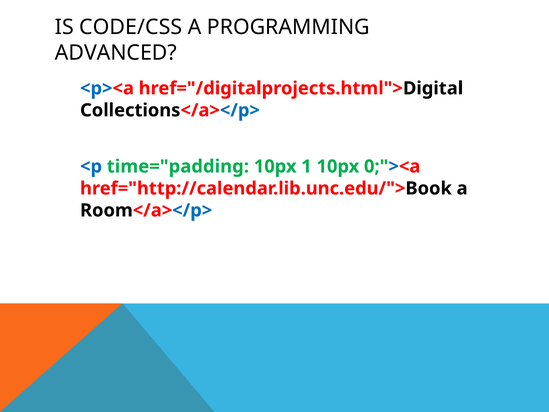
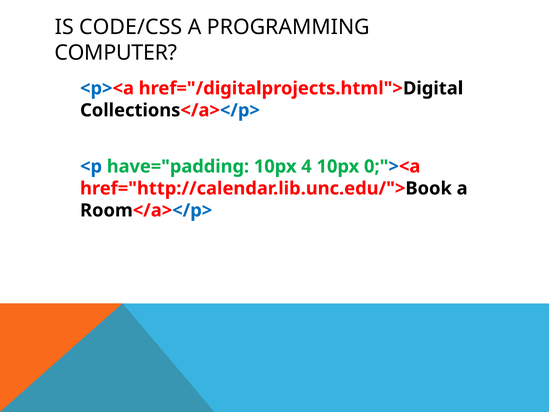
ADVANCED: ADVANCED -> COMPUTER (116, 53)
time="padding: time="padding -> have="padding (178, 166)
1: 1 -> 4 (306, 166)
